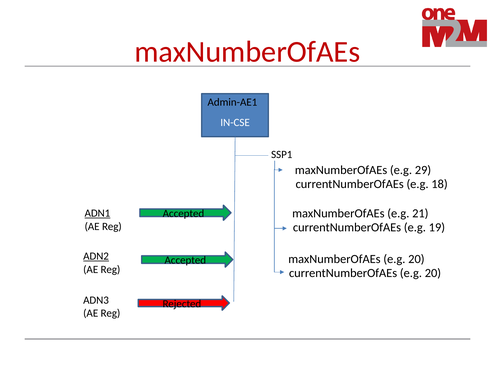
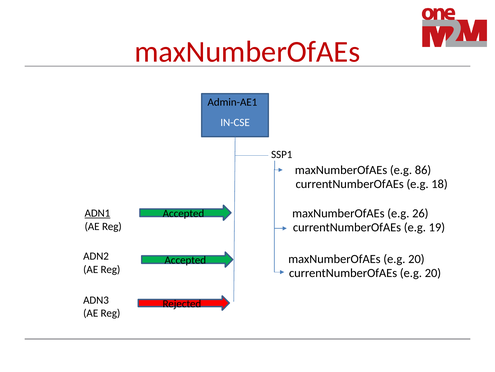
29: 29 -> 86 (423, 170)
21: 21 -> 26 (420, 213)
ADN2 underline: present -> none (96, 256)
